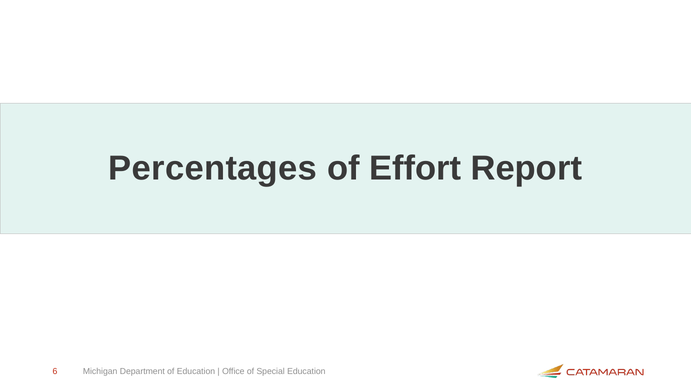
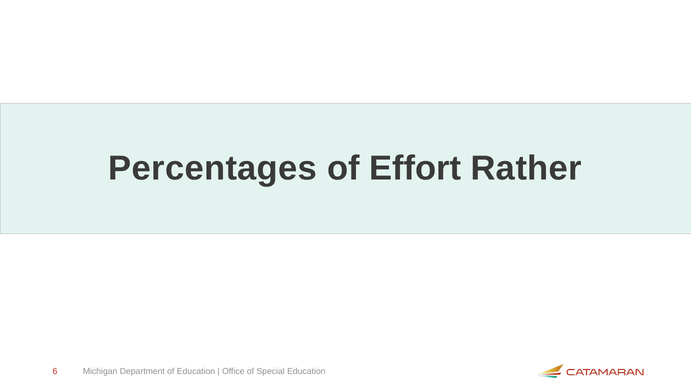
Report: Report -> Rather (526, 168)
